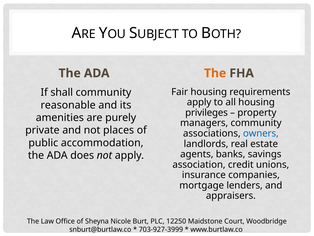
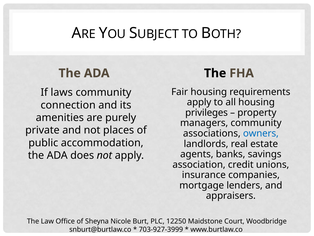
The colour: orange -> black (215, 73)
shall: shall -> laws (62, 92)
reasonable: reasonable -> connection (68, 105)
